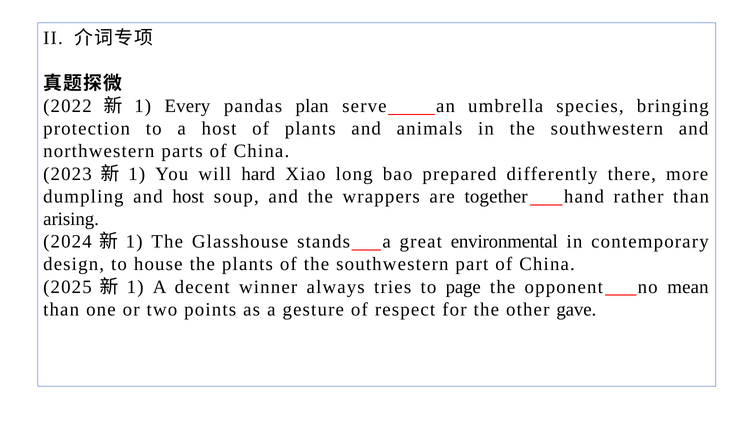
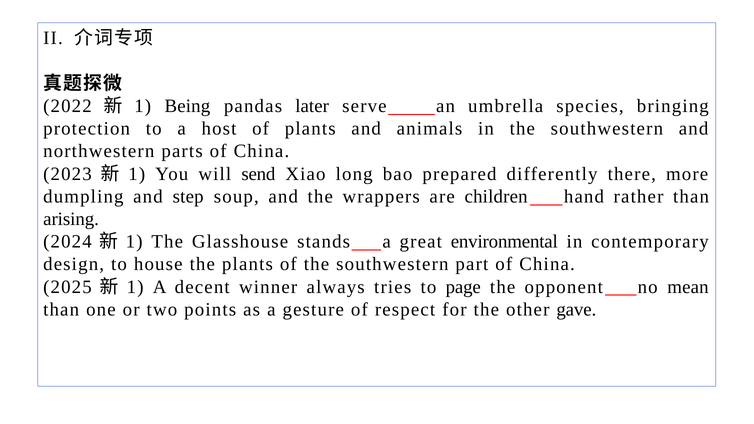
Every: Every -> Being (187, 106)
plan: plan -> later (312, 106)
hard: hard -> send (258, 174)
and host: host -> step (188, 196)
together: together -> children (496, 196)
